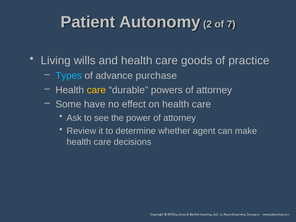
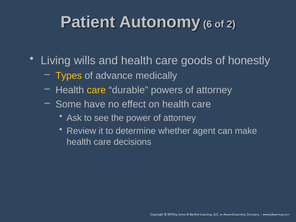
2: 2 -> 6 (208, 24)
7: 7 -> 2 (231, 24)
practice: practice -> honestly (249, 61)
Types colour: light blue -> yellow (69, 76)
purchase: purchase -> medically (156, 76)
